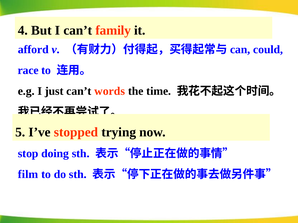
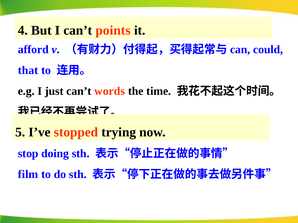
family: family -> points (113, 30)
race: race -> that (28, 70)
